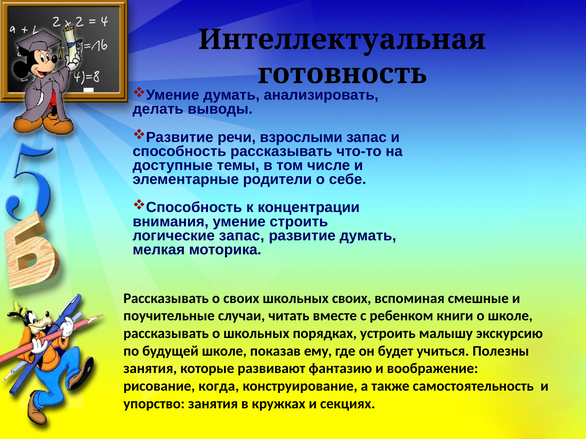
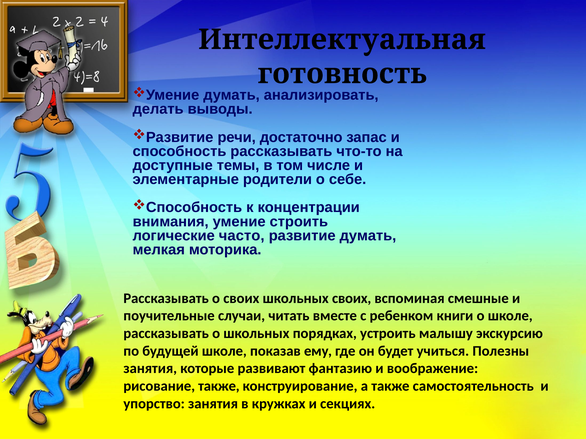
взрослыми: взрослыми -> достаточно (301, 137)
логические запас: запас -> часто (242, 236)
рисование когда: когда -> также (219, 386)
